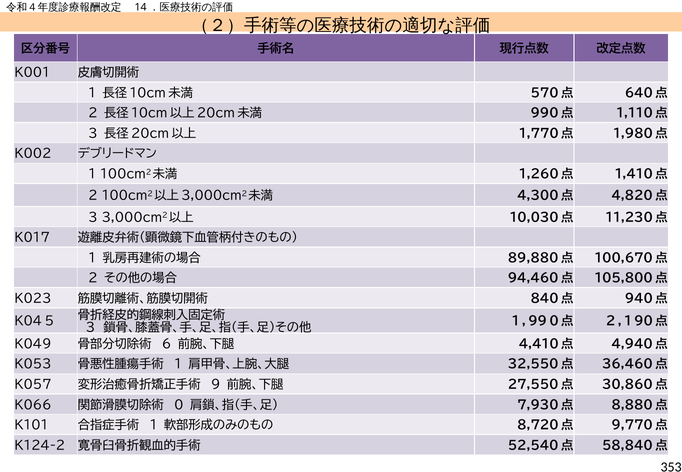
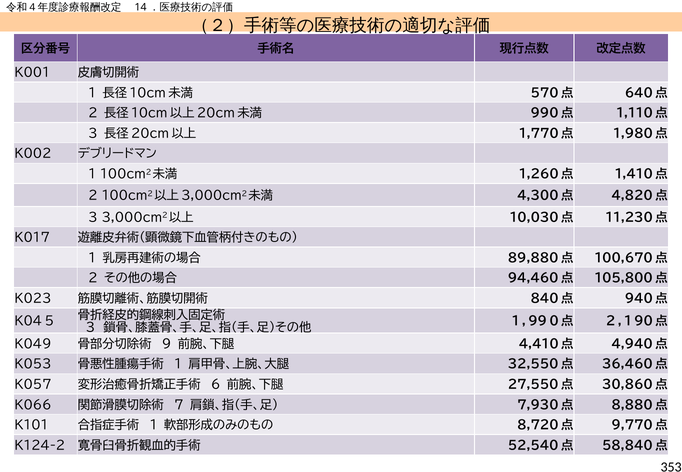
6: 6 -> 9 (167, 344)
9: 9 -> 6 (216, 385)
0: 0 -> 7 (179, 405)
